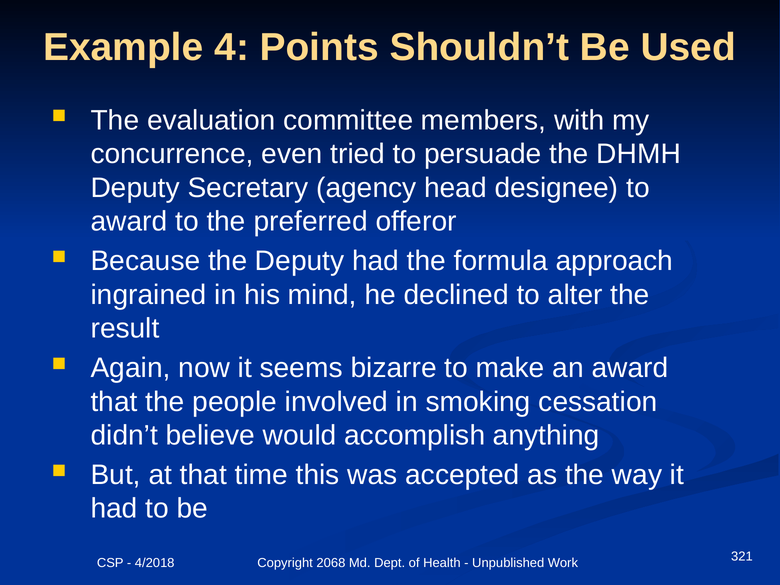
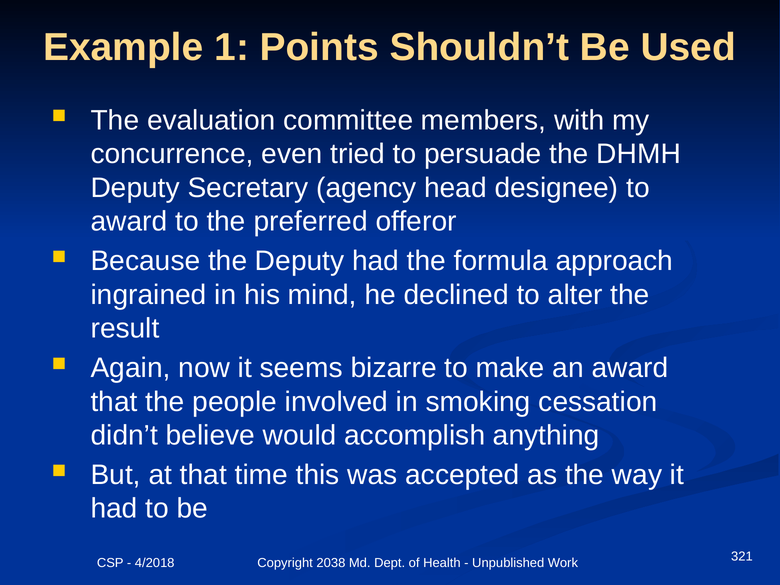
4: 4 -> 1 (232, 47)
2068: 2068 -> 2038 (331, 563)
